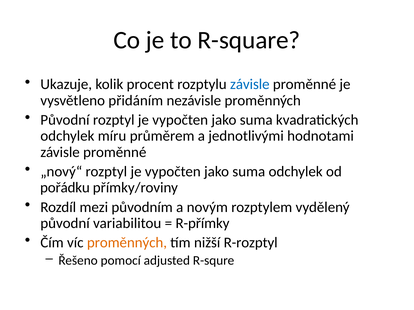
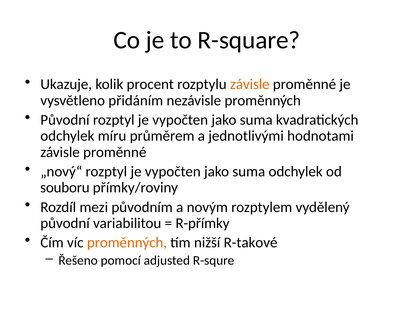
závisle colour: blue -> orange (250, 85)
pořádku: pořádku -> souboru (65, 188)
R-rozptyl: R-rozptyl -> R-takové (251, 243)
